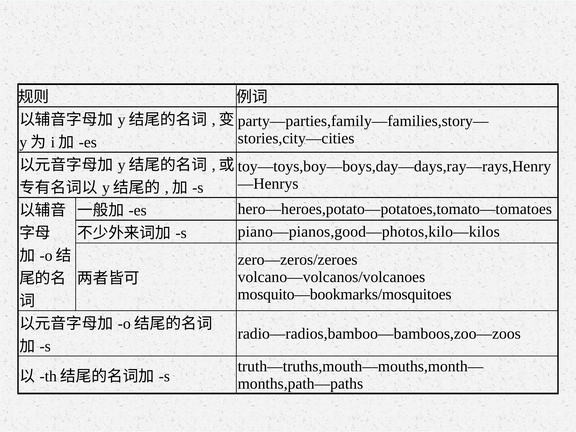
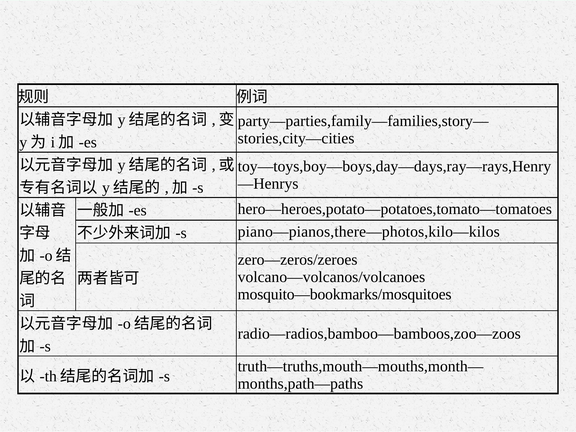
piano—pianos,good—photos,kilo—kilos: piano—pianos,good—photos,kilo—kilos -> piano—pianos,there—photos,kilo—kilos (369, 232)
